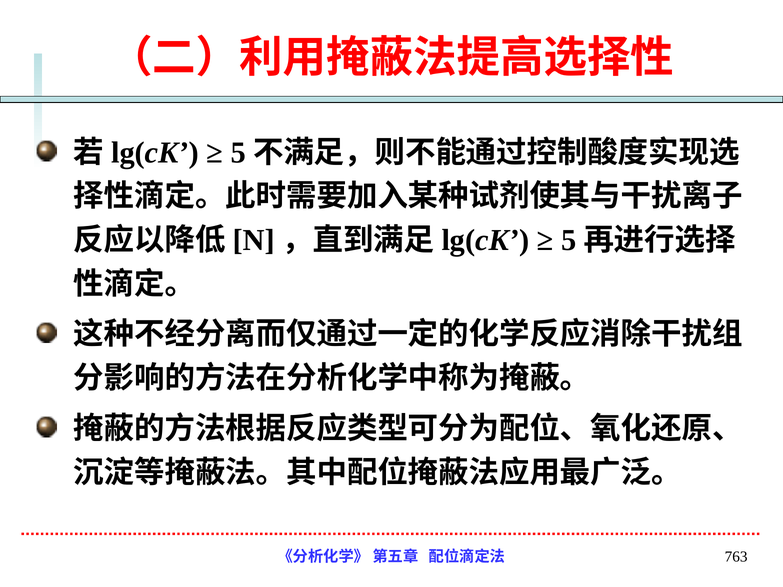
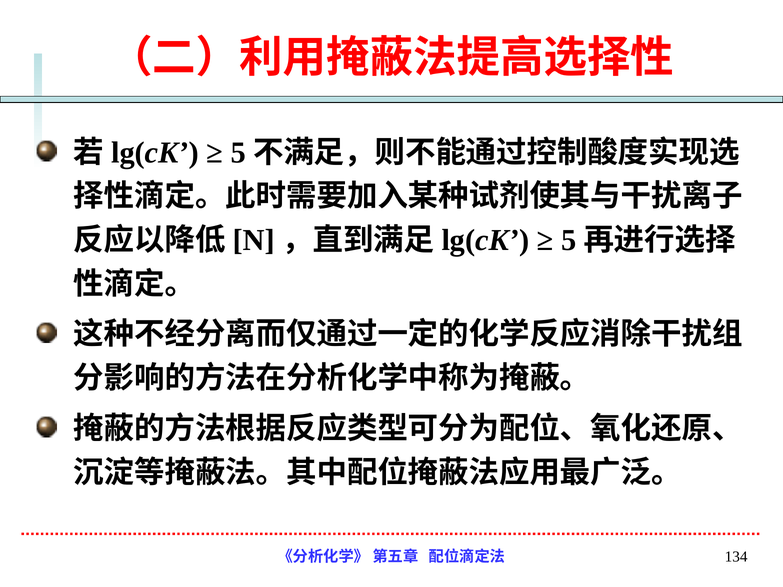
763: 763 -> 134 (736, 557)
